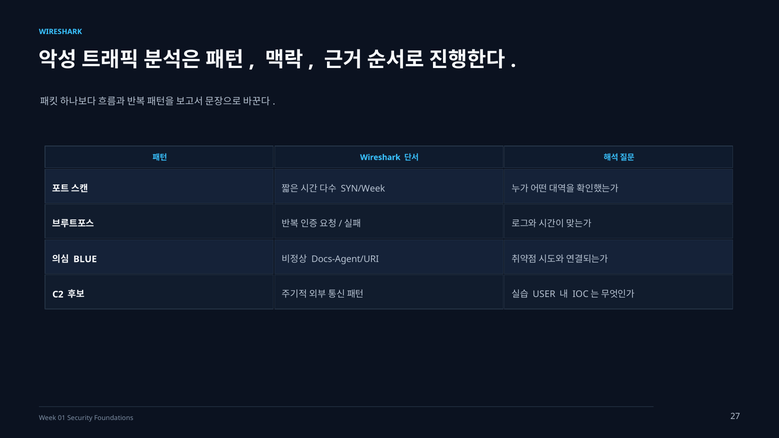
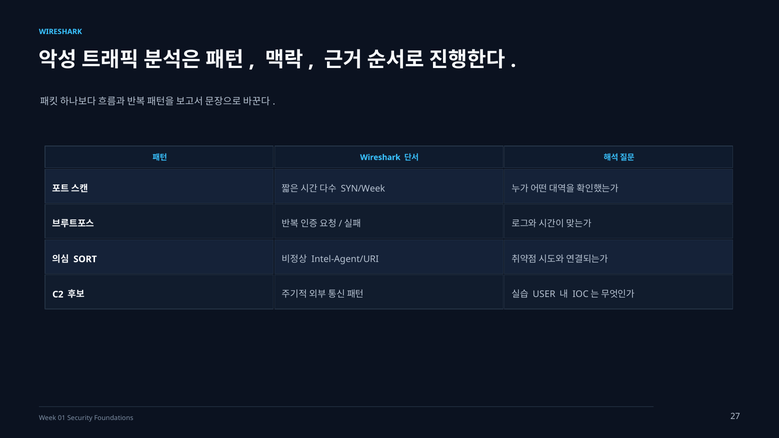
BLUE: BLUE -> SORT (85, 259)
Docs-Agent/URI: Docs-Agent/URI -> Intel-Agent/URI (345, 259)
